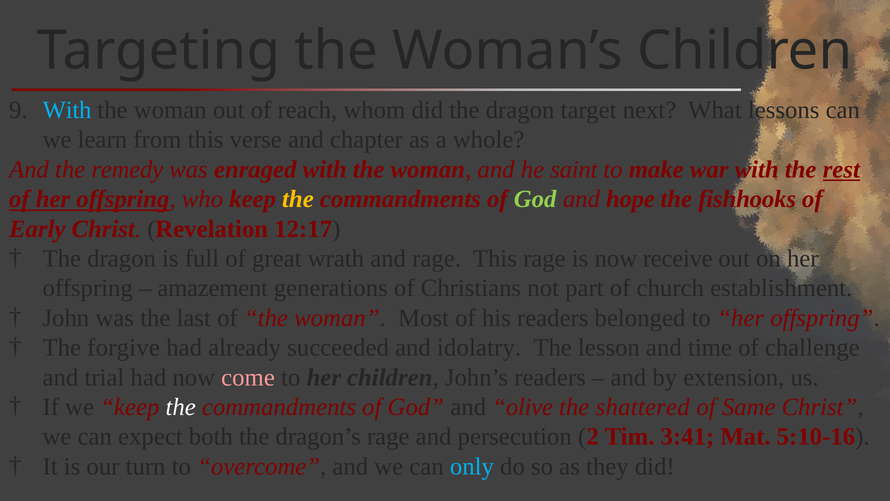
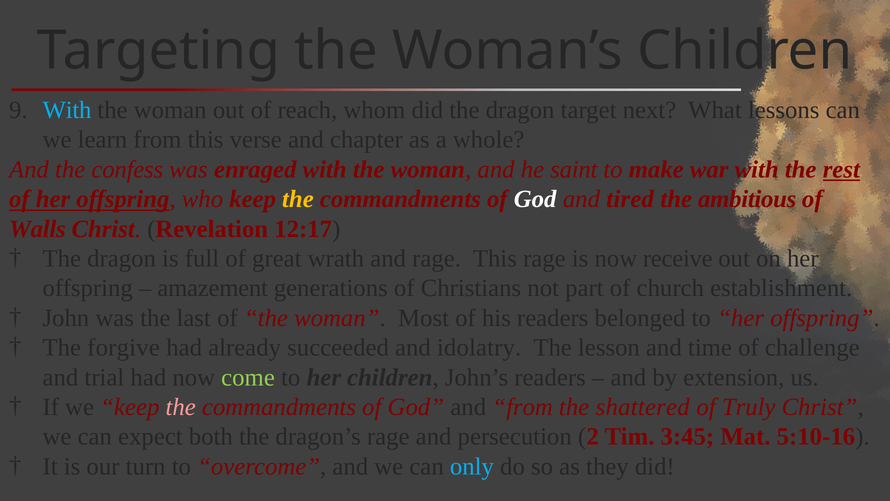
remedy: remedy -> confess (127, 169)
God colour: light green -> white (535, 199)
hope: hope -> tired (630, 199)
fishhooks: fishhooks -> ambitious (747, 199)
Early: Early -> Walls (37, 229)
come colour: pink -> light green (248, 377)
the colour: white -> pink (181, 407)
and olive: olive -> from (523, 407)
Same: Same -> Truly (749, 407)
3:41: 3:41 -> 3:45 (687, 436)
